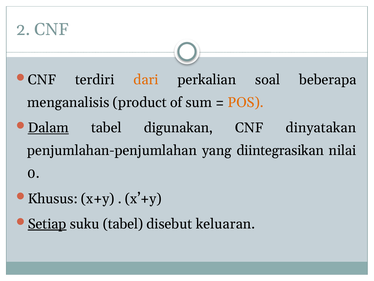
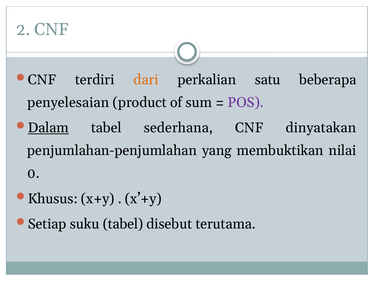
soal: soal -> satu (268, 80)
menganalisis: menganalisis -> penyelesaian (68, 102)
POS colour: orange -> purple (246, 102)
digunakan: digunakan -> sederhana (178, 128)
diintegrasikan: diintegrasikan -> membuktikan (280, 150)
Setiap underline: present -> none (47, 224)
keluaran: keluaran -> terutama (226, 224)
